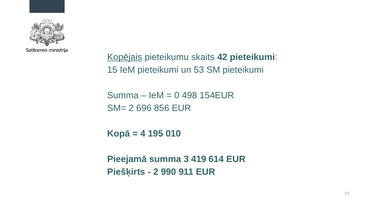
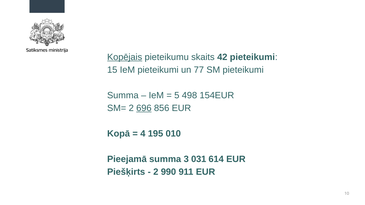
53: 53 -> 77 (199, 70)
0: 0 -> 5 (177, 96)
696 underline: none -> present (144, 108)
419: 419 -> 031 (199, 159)
